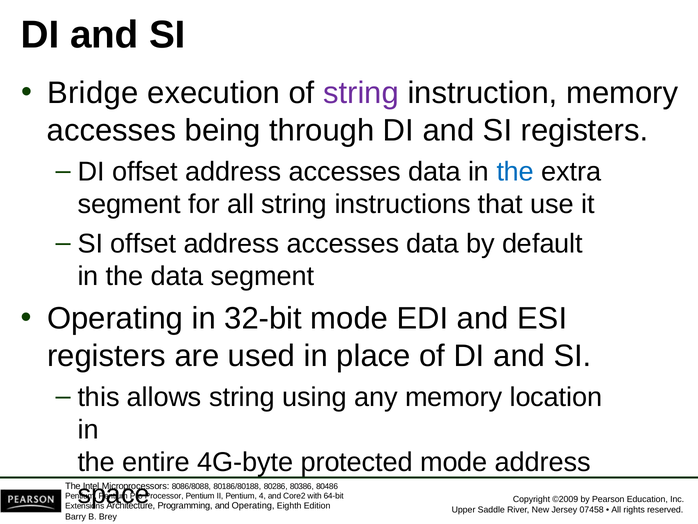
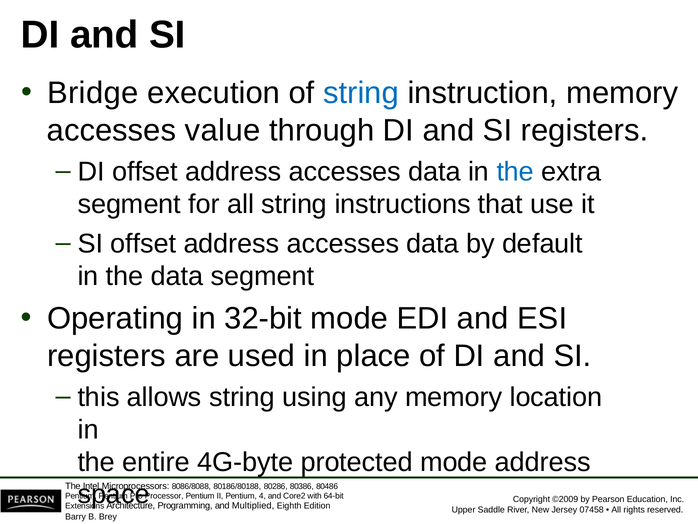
string colour: purple -> blue (361, 93)
being: being -> value (223, 130)
and Operating: Operating -> Multiplied (253, 505)
